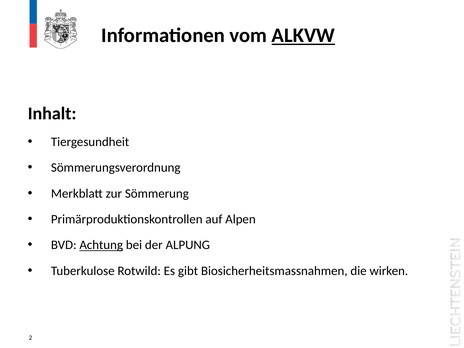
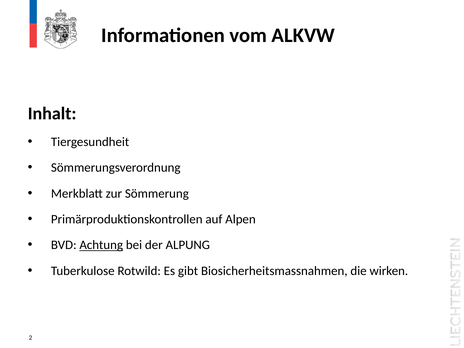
ALKVW underline: present -> none (303, 36)
